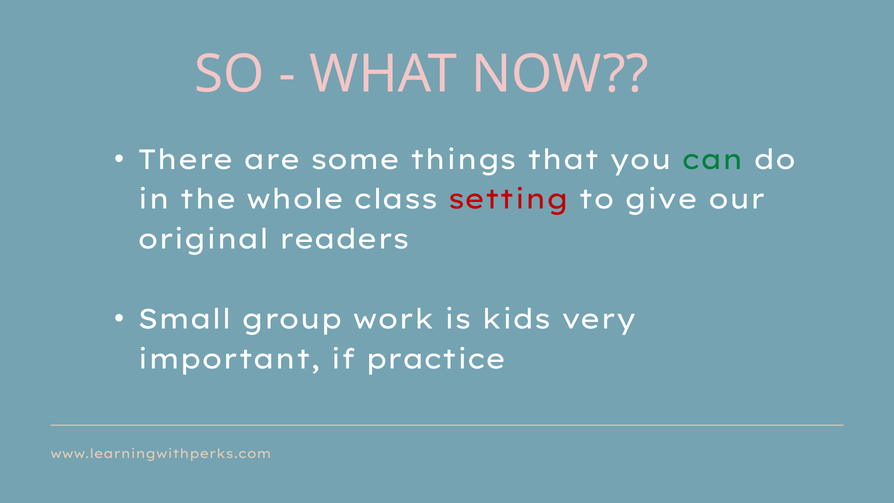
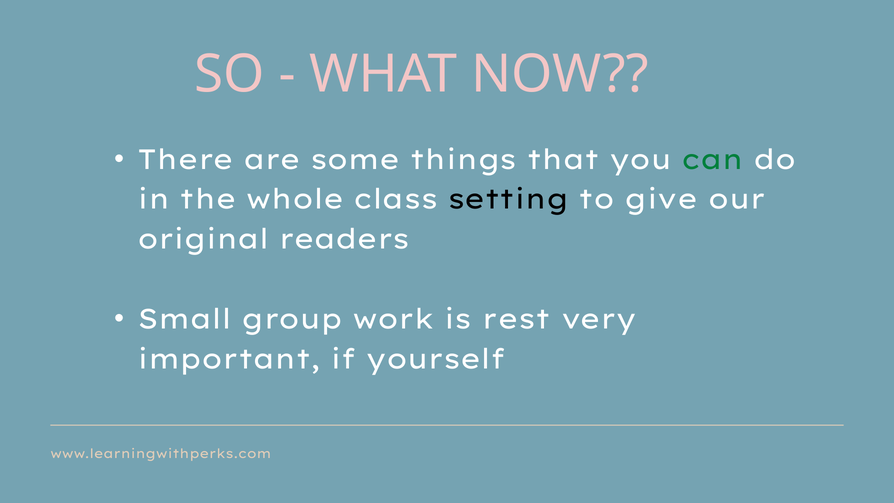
setting colour: red -> black (508, 200)
kids: kids -> rest (517, 319)
practice: practice -> yourself (436, 359)
